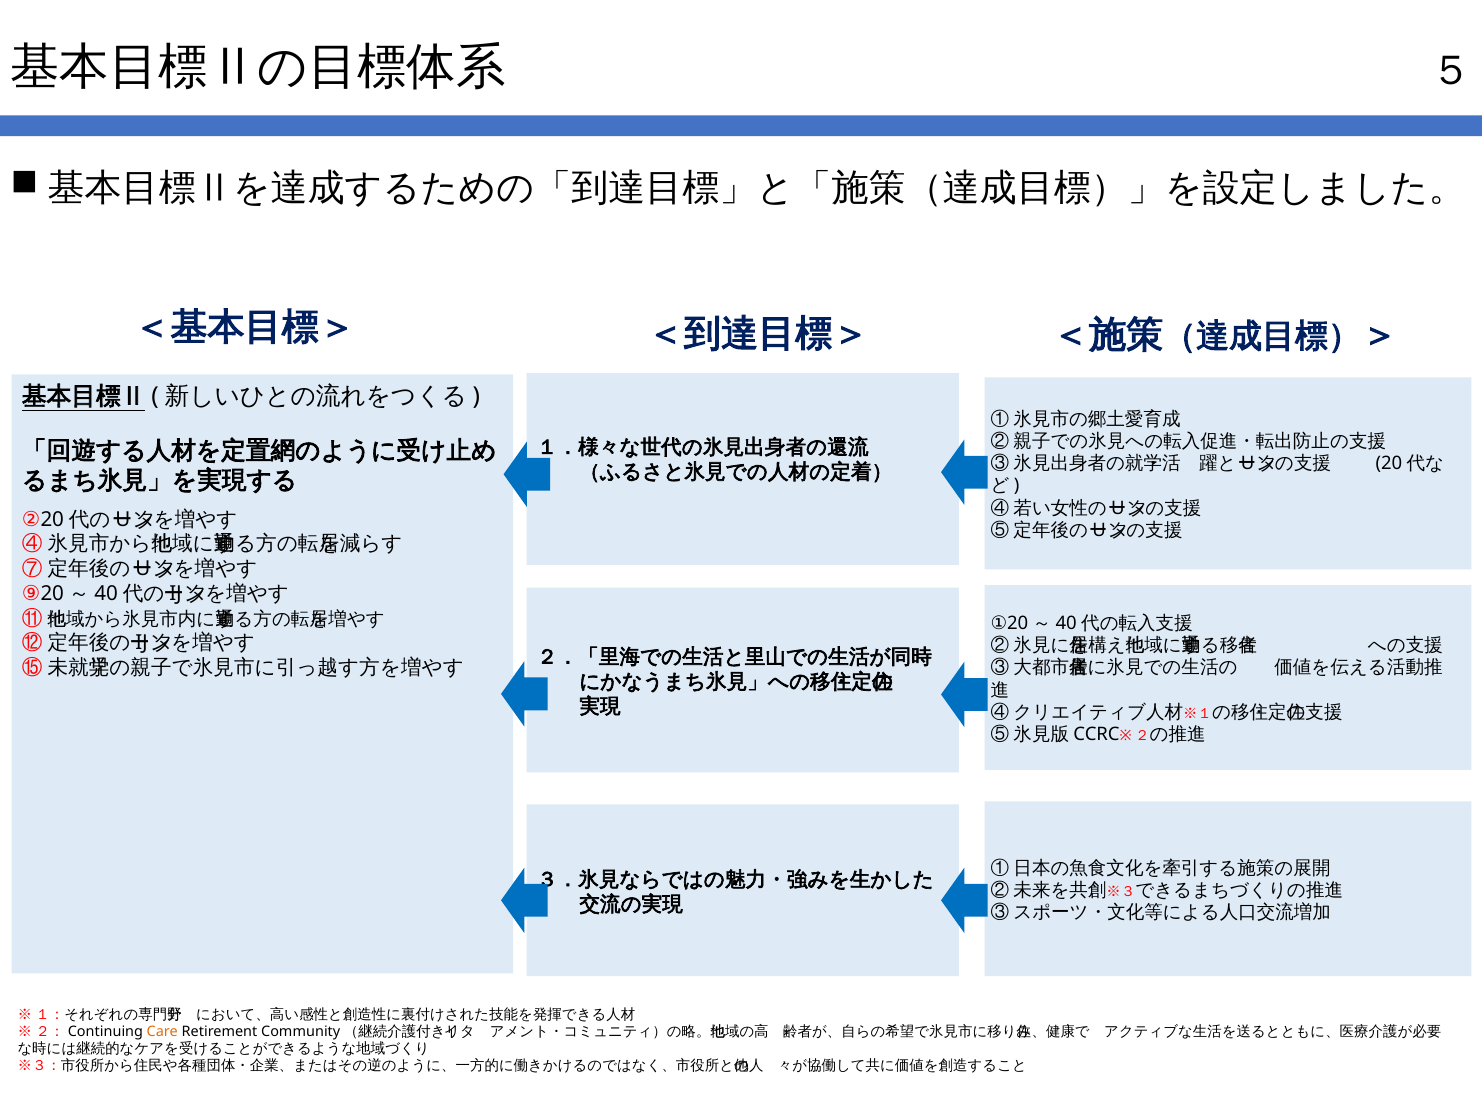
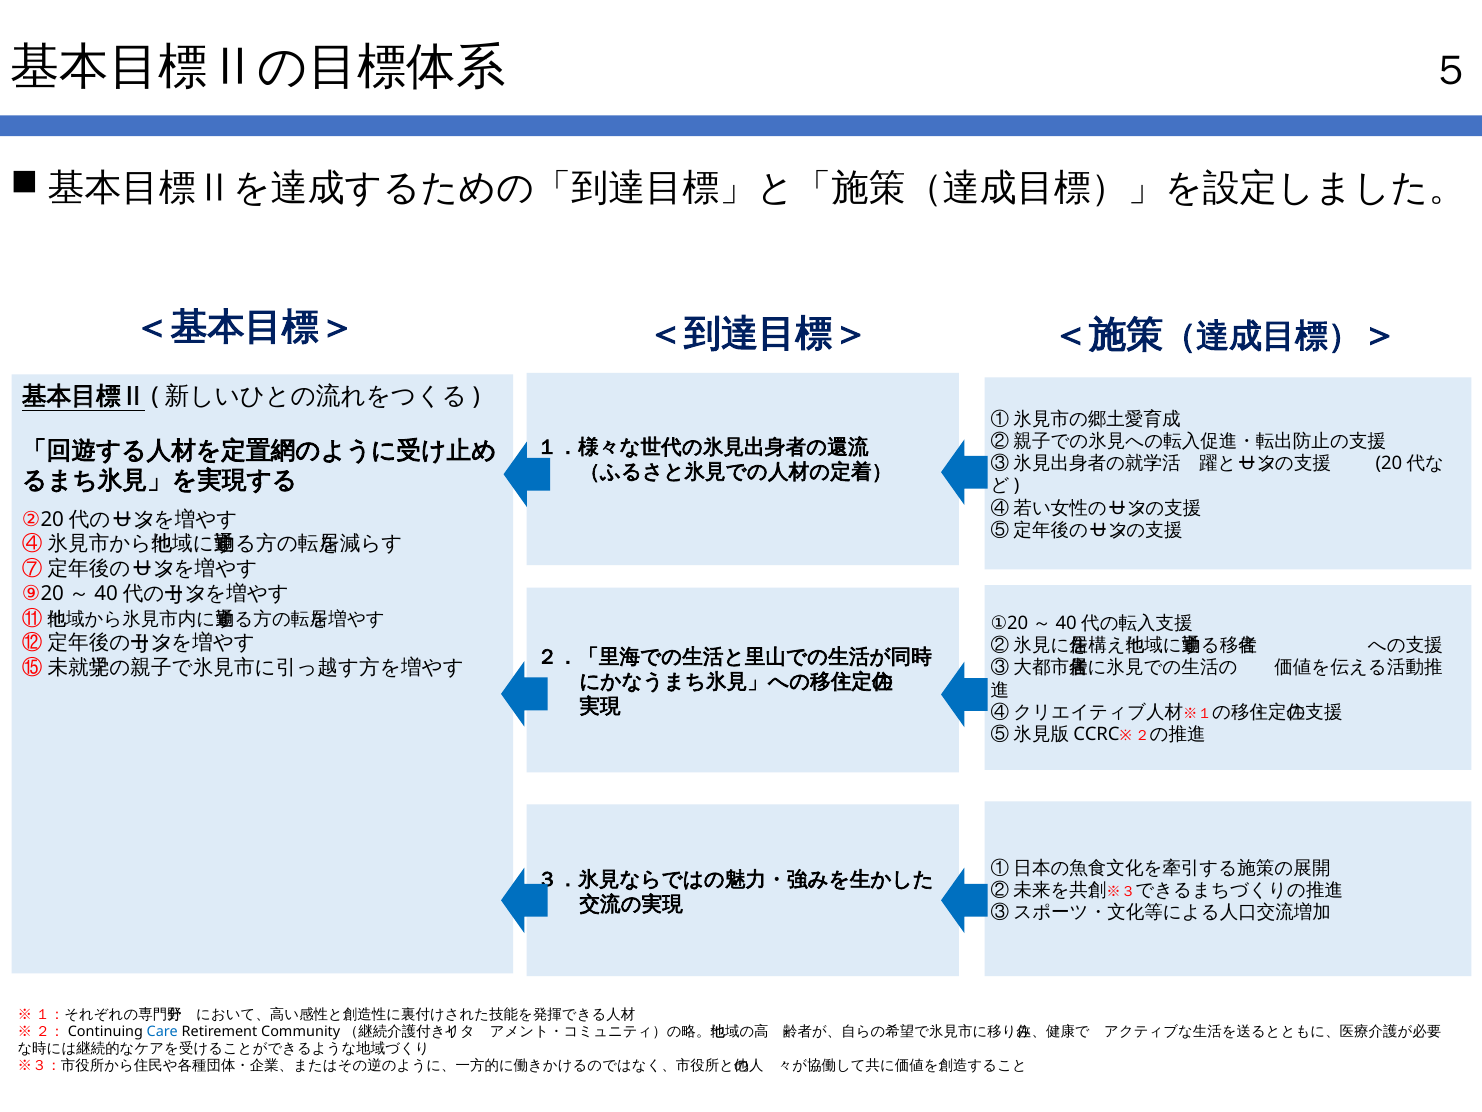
Care colour: orange -> blue (162, 1031)
